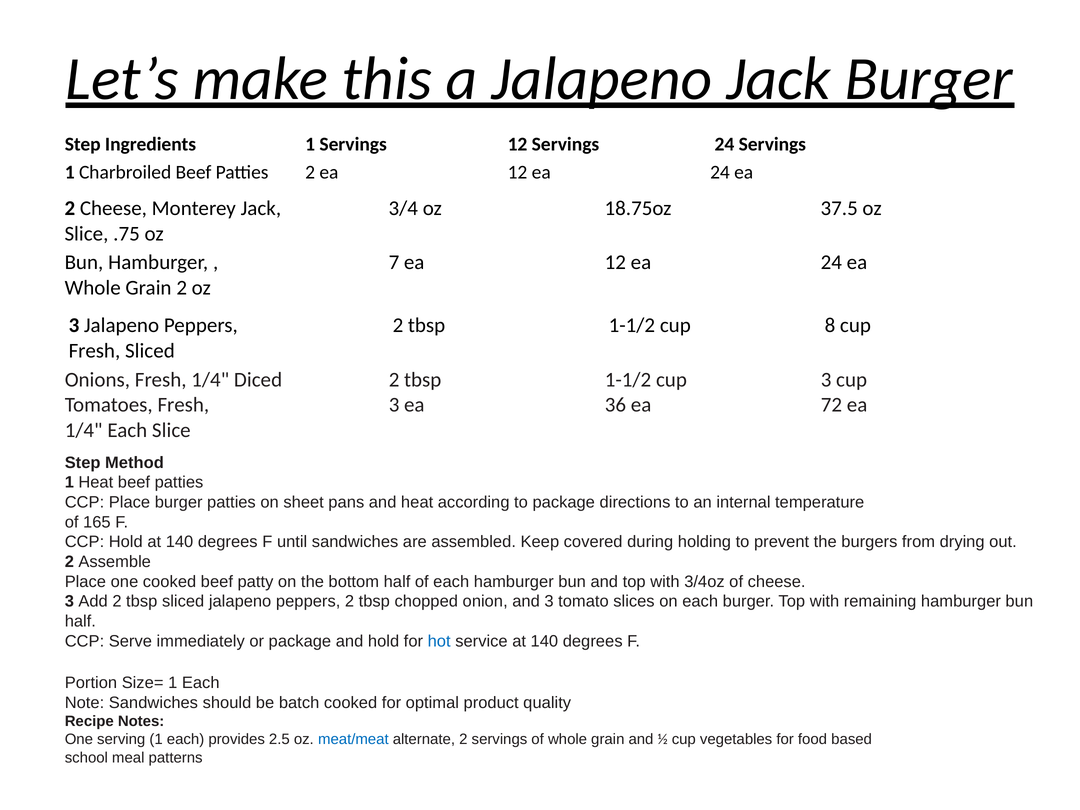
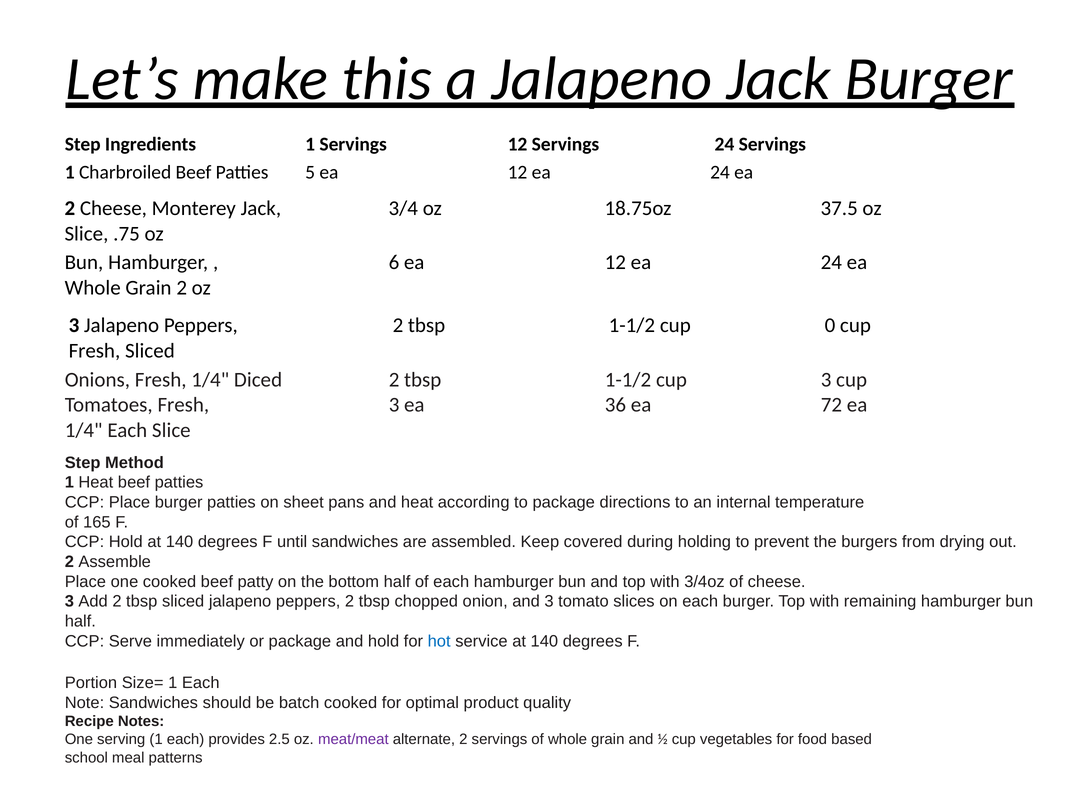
Patties 2: 2 -> 5 (310, 172)
7: 7 -> 6 (394, 262)
8: 8 -> 0 (830, 325)
meat/meat colour: blue -> purple (353, 740)
